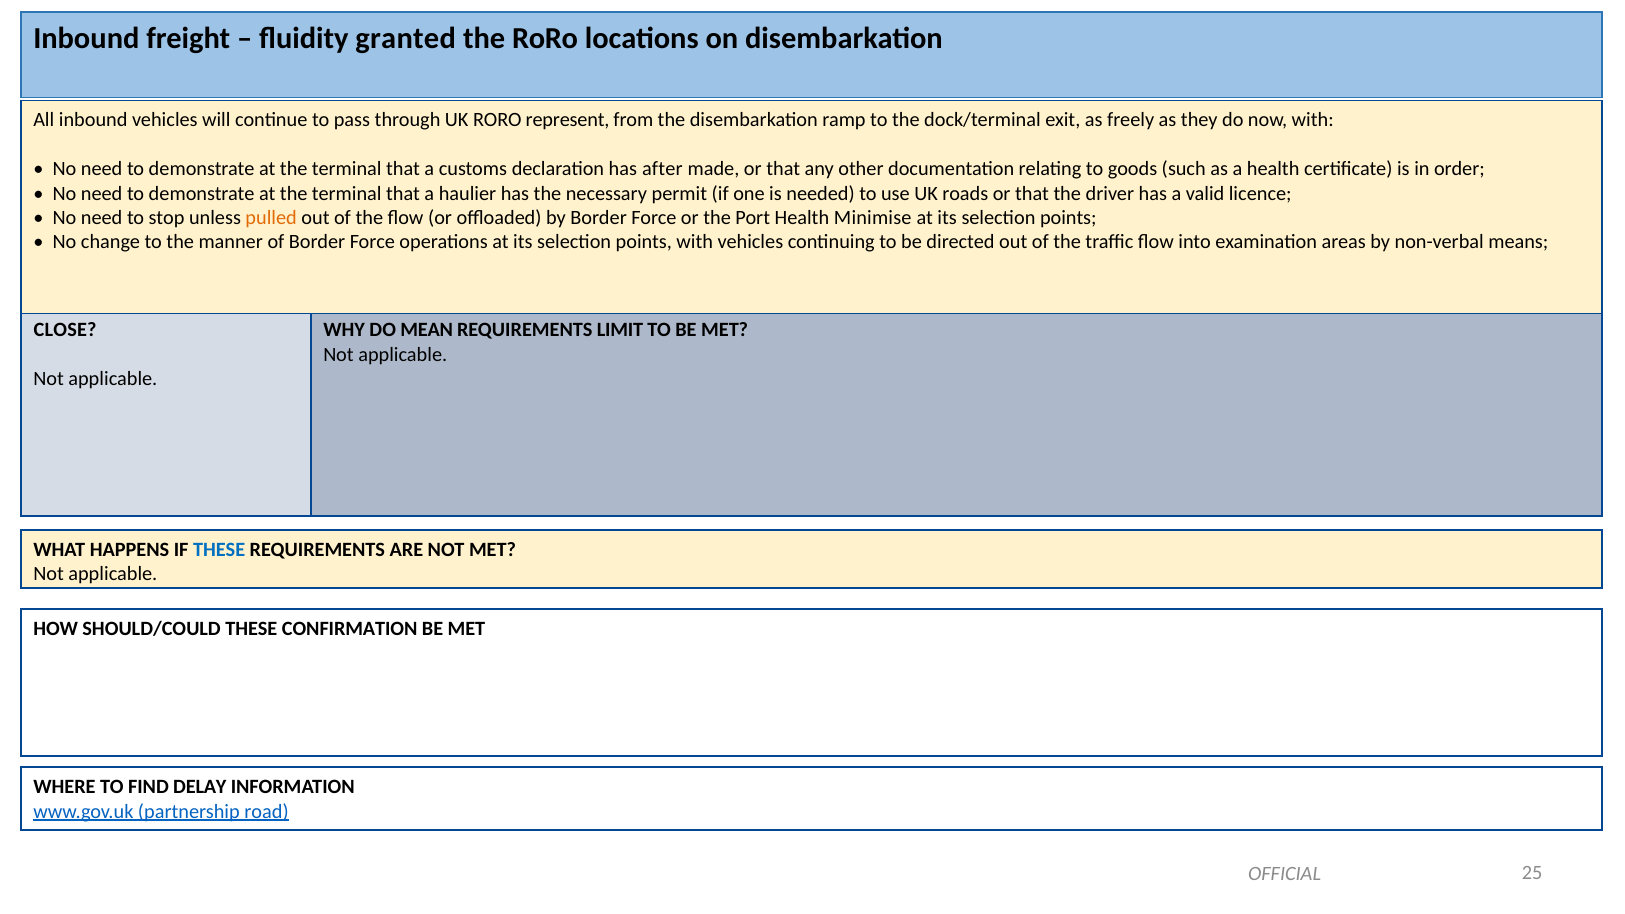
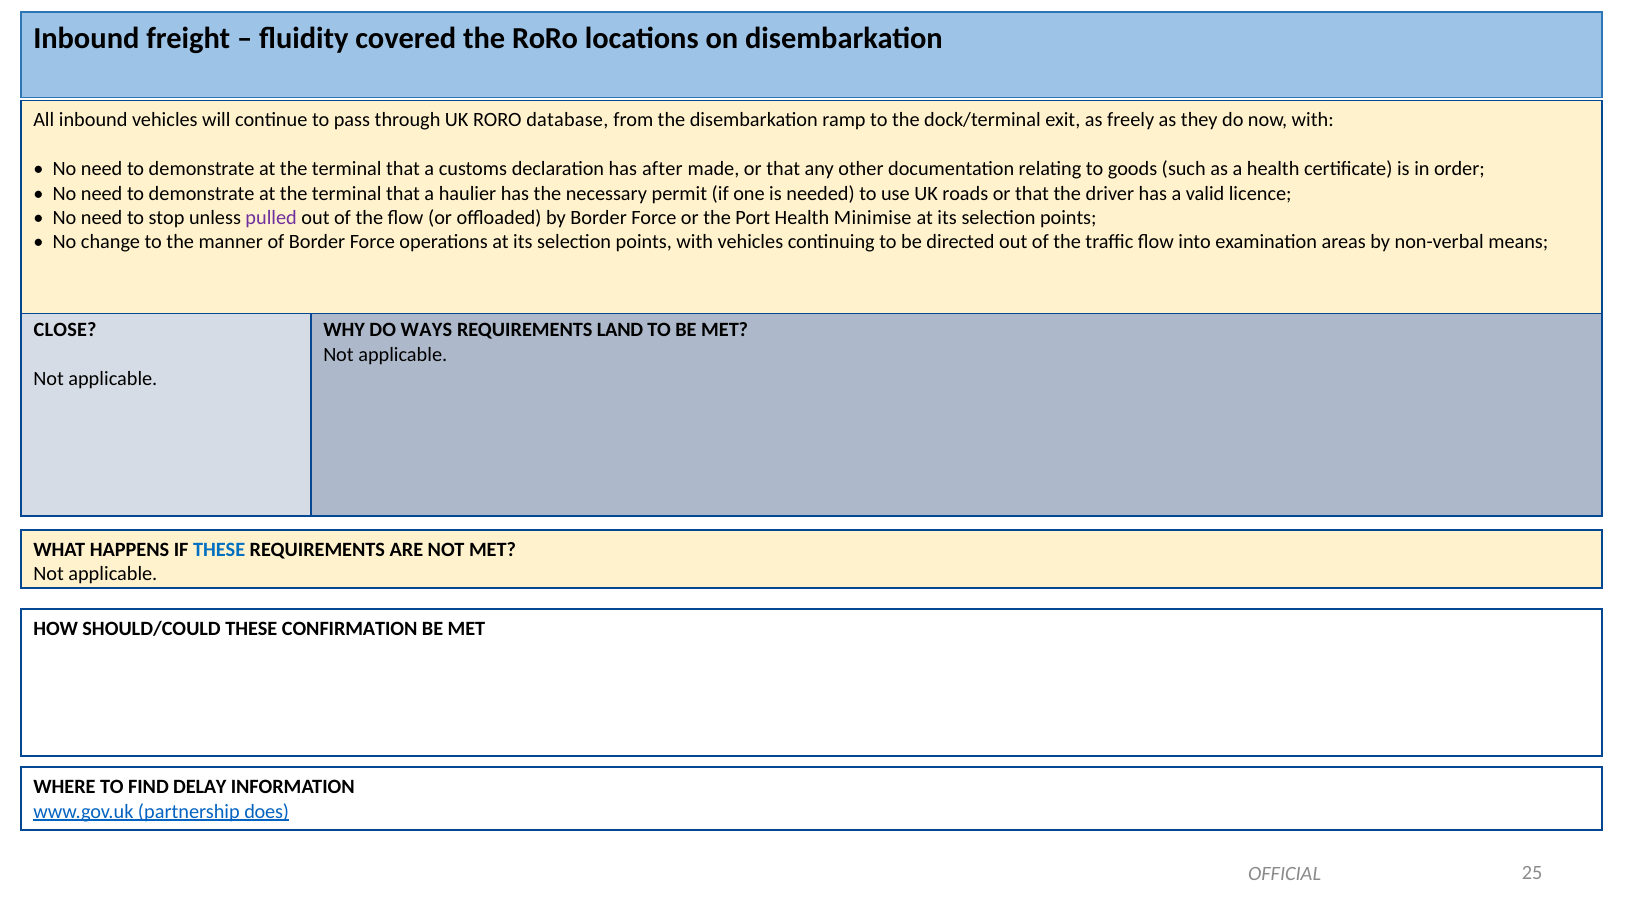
granted: granted -> covered (406, 39)
represent: represent -> database (567, 120)
pulled colour: orange -> purple (271, 218)
MEAN: MEAN -> WAYS (426, 330)
LIMIT: LIMIT -> LAND (620, 330)
road: road -> does (267, 811)
